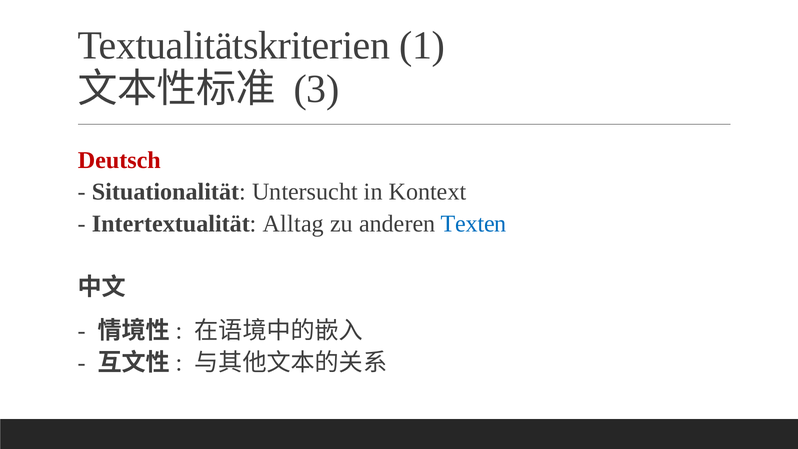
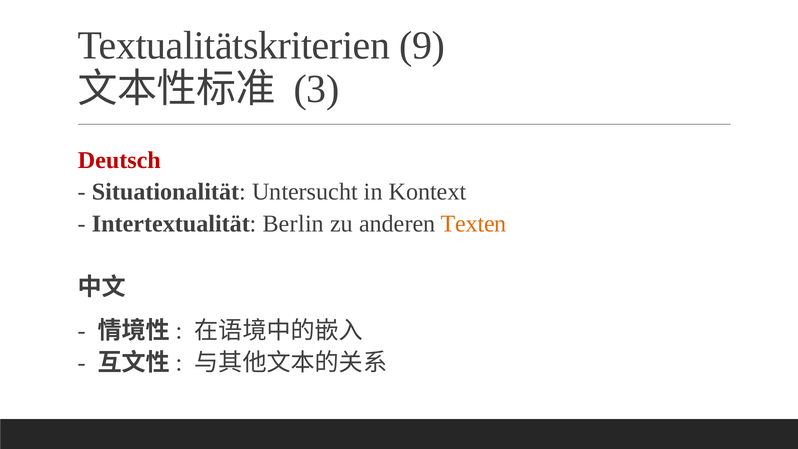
1: 1 -> 9 (422, 46)
Alltag: Alltag -> Berlin (293, 224)
Texten colour: blue -> orange (474, 224)
